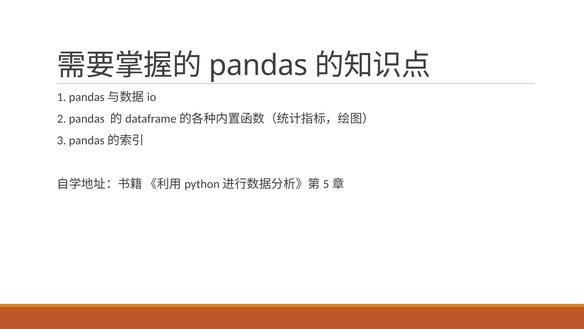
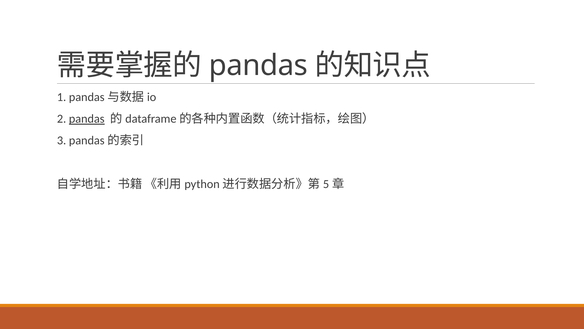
pandas underline: none -> present (87, 119)
